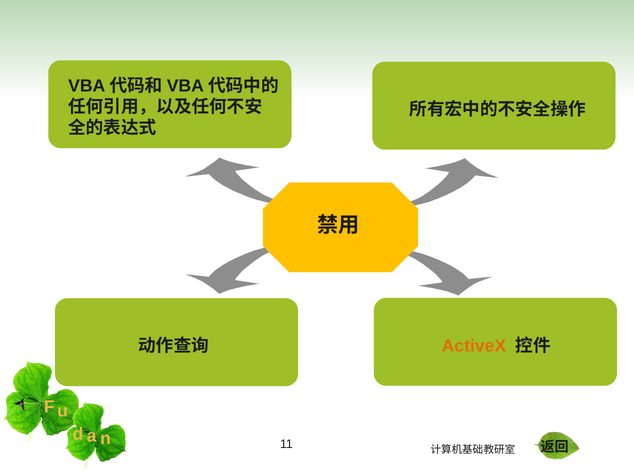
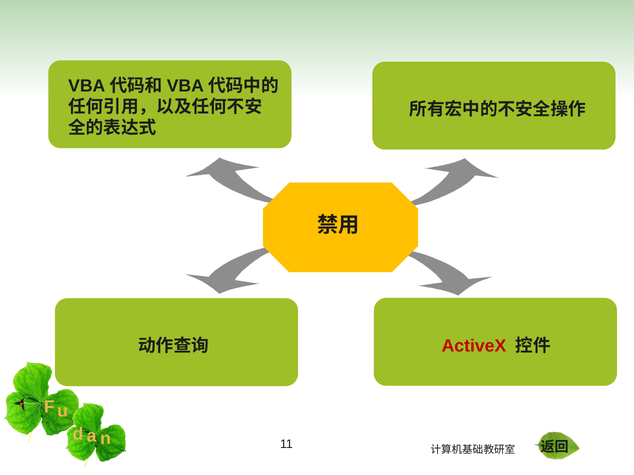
ActiveX colour: orange -> red (474, 346)
